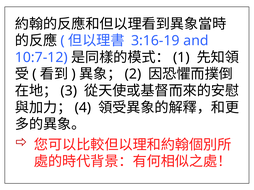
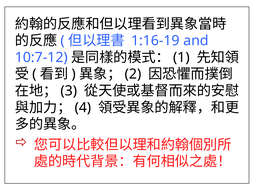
3:16-19: 3:16-19 -> 1:16-19 (155, 41)
